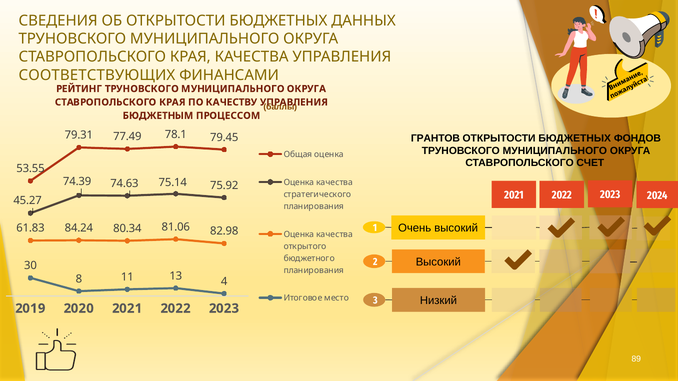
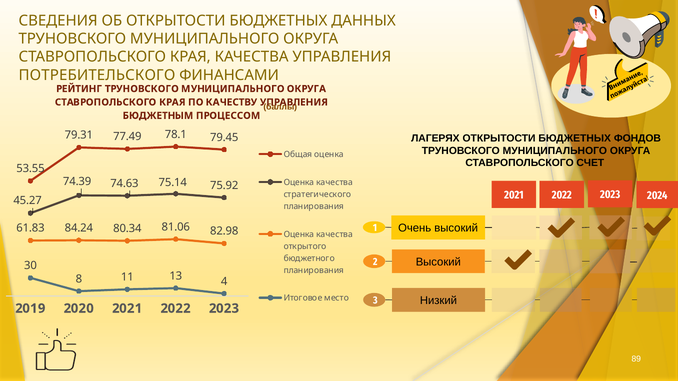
СООТВЕТСТВУЮЩИХ: СООТВЕТСТВУЮЩИХ -> ПОТРЕБИТЕЛЬСКОГО (97, 75)
ГРАНТОВ: ГРАНТОВ -> ЛАГЕРЯХ (435, 138)
